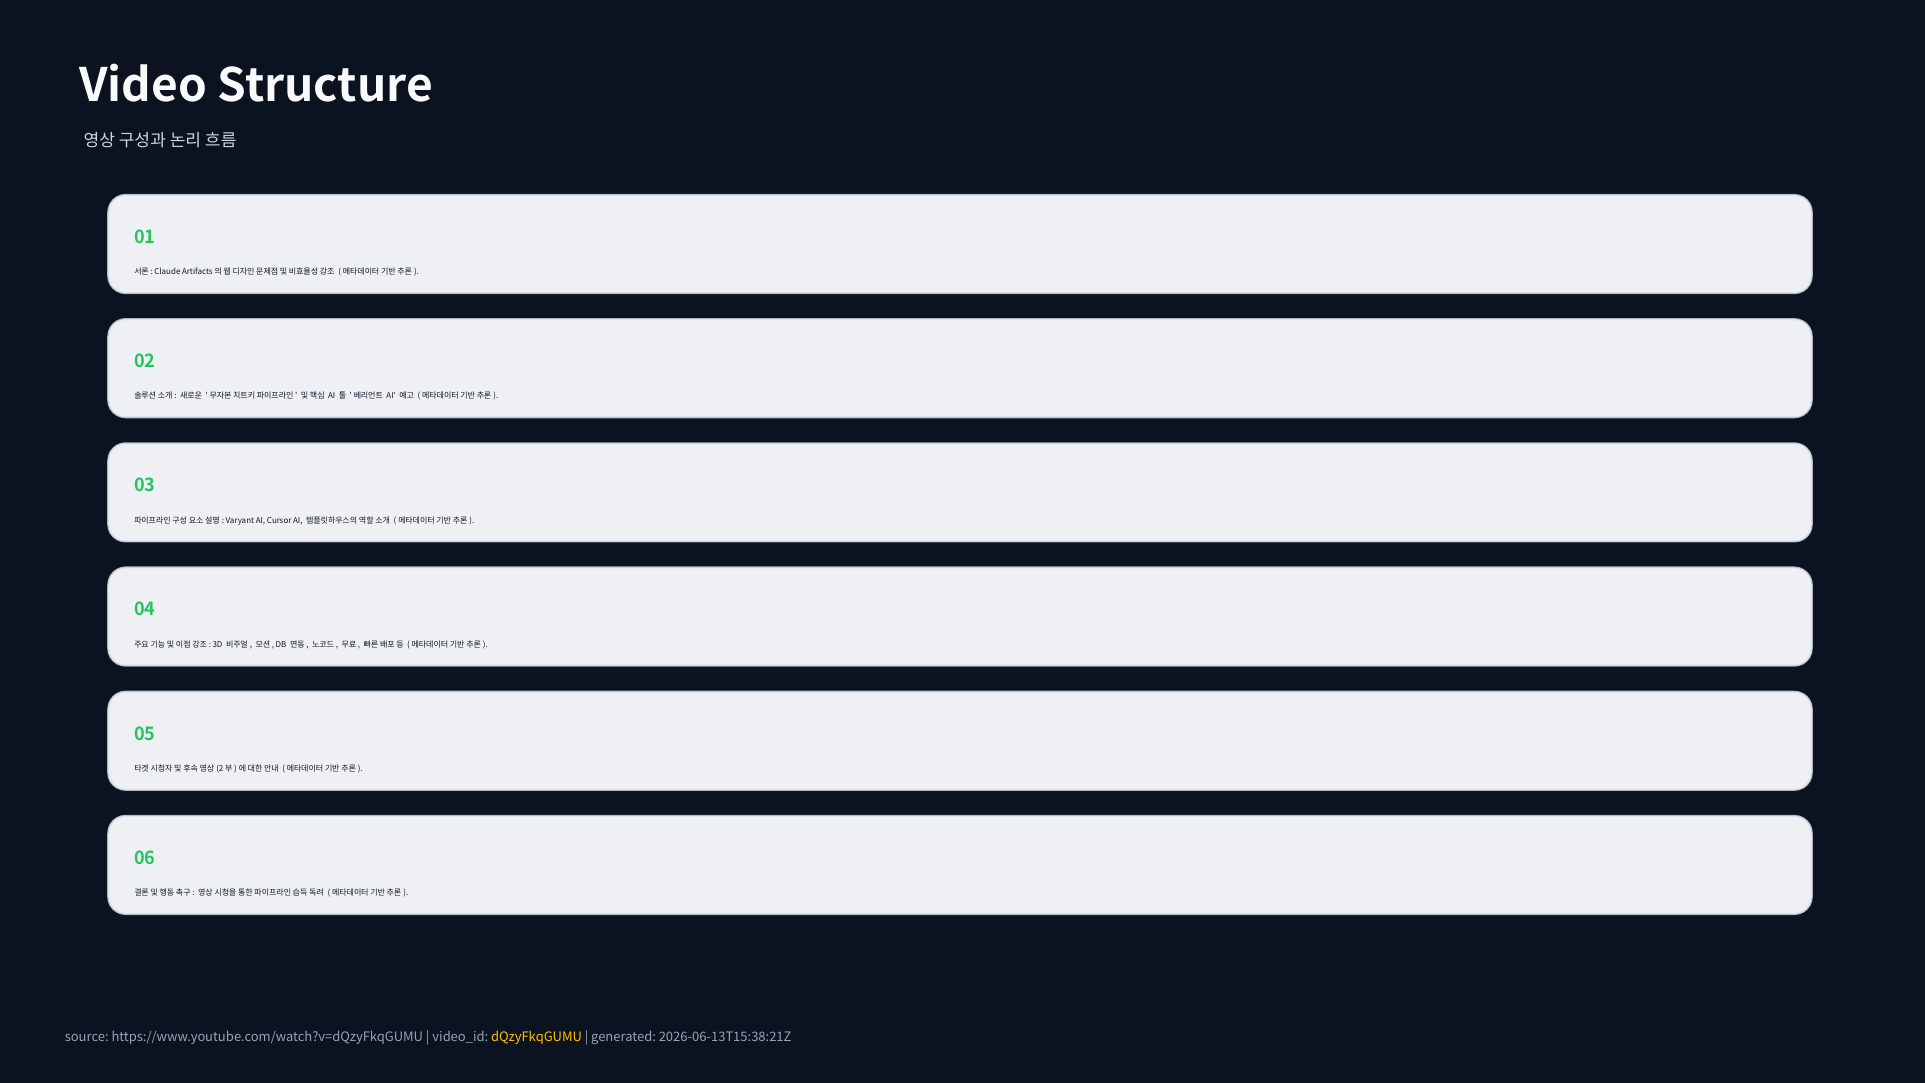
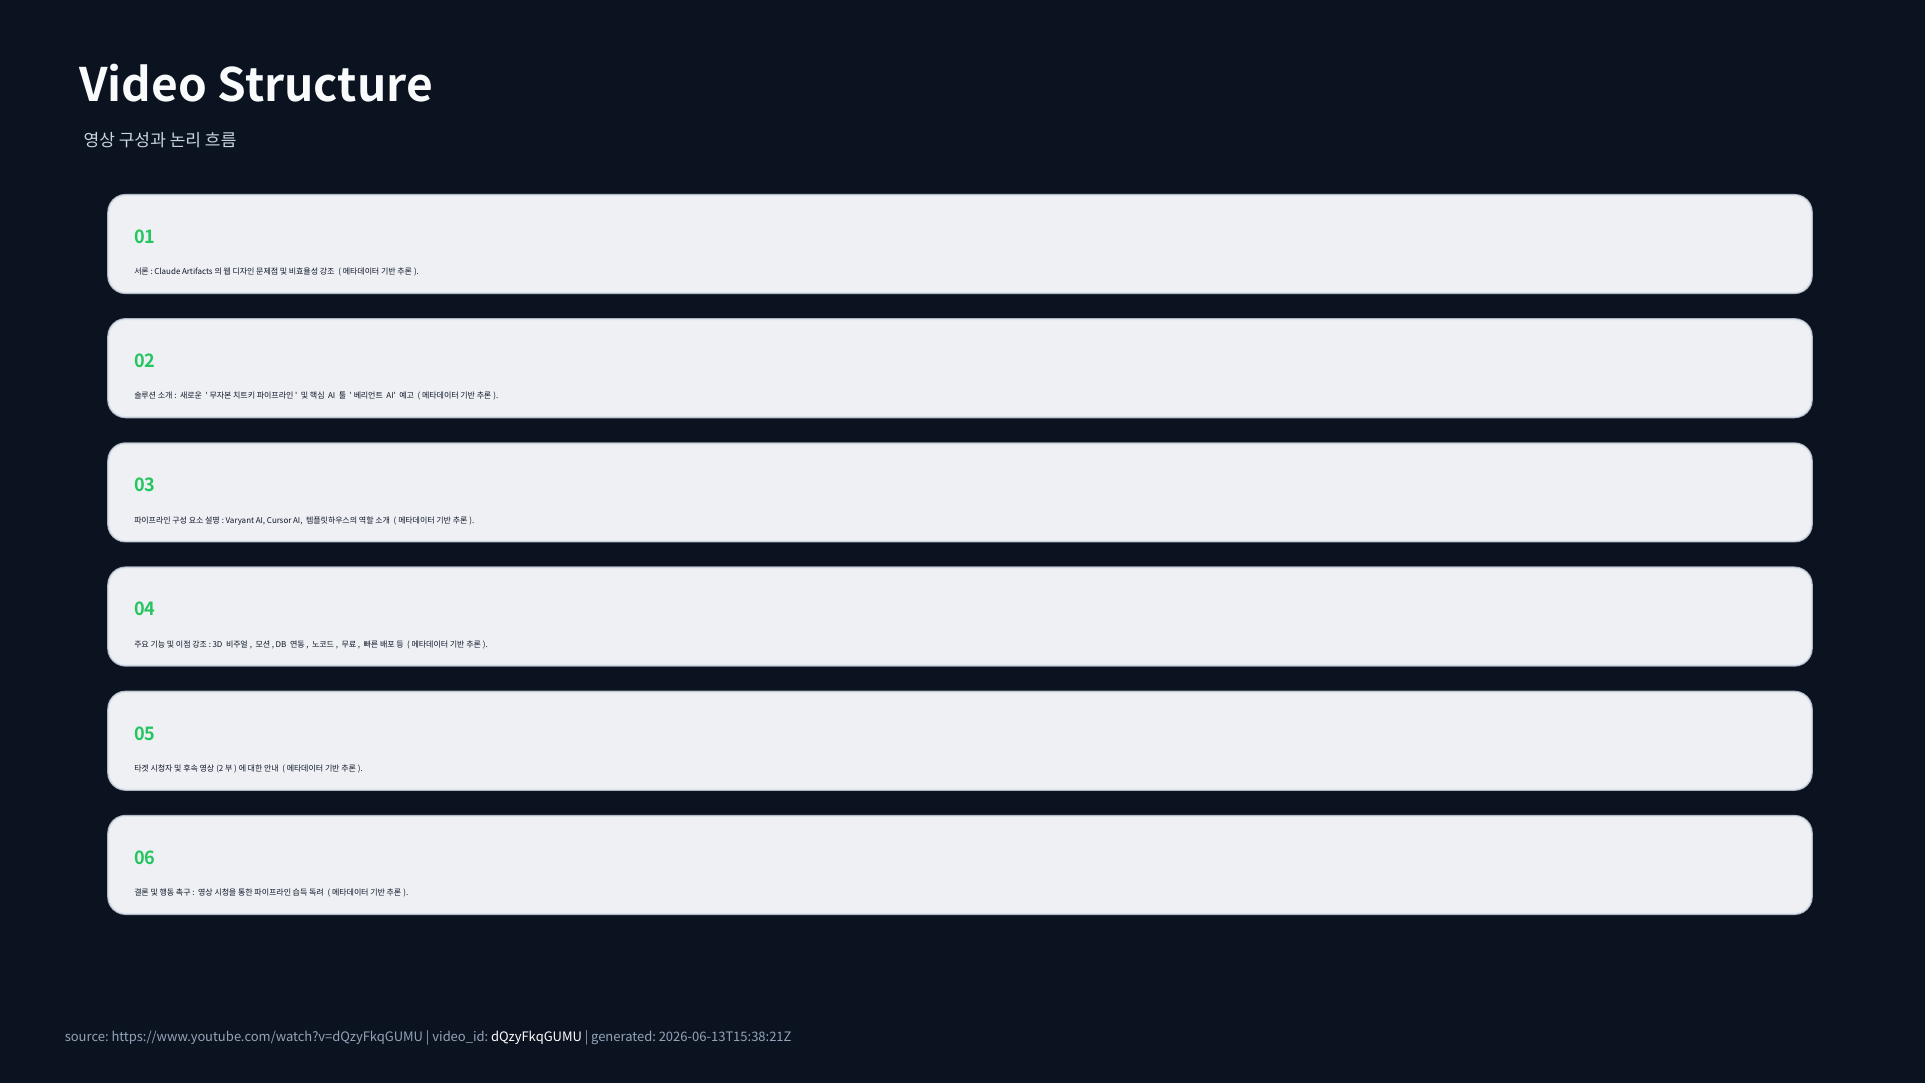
dQzyFkqGUMU colour: yellow -> white (537, 1037)
